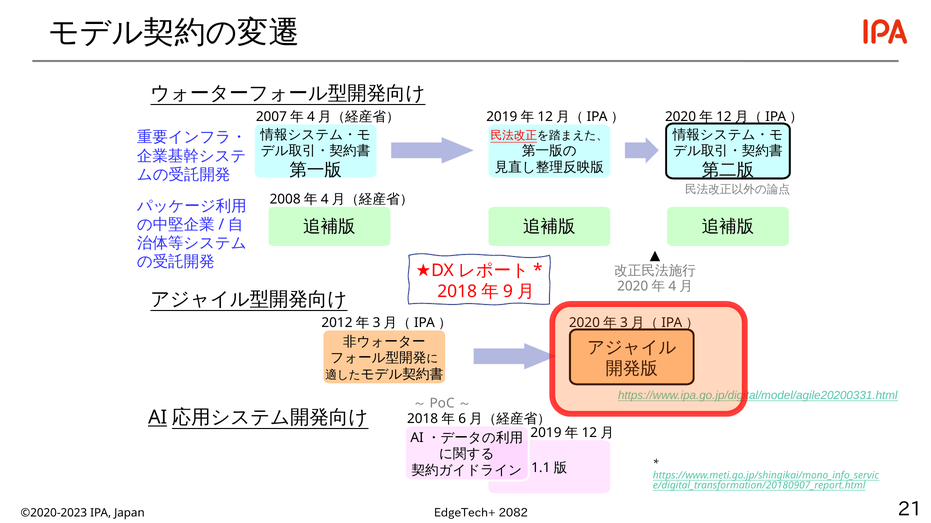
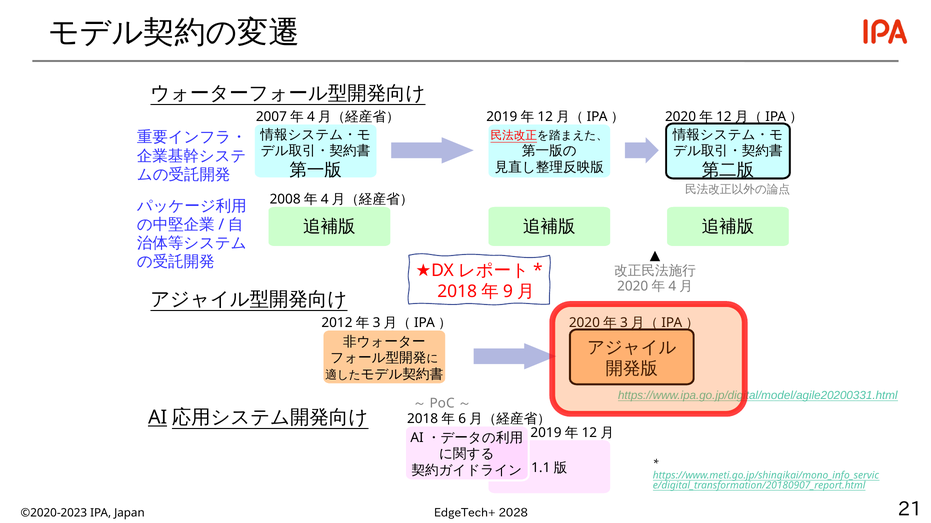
2082: 2082 -> 2028 (513, 513)
